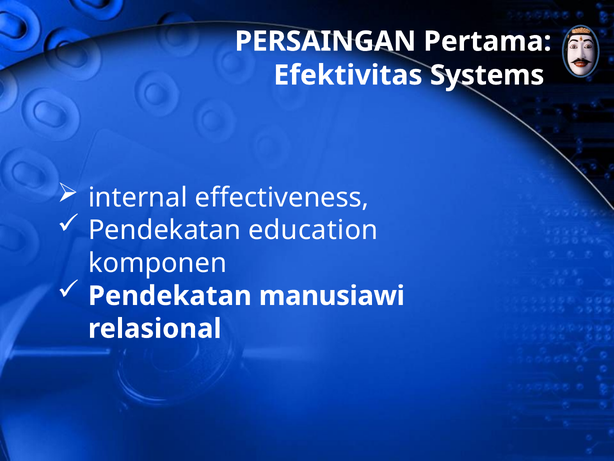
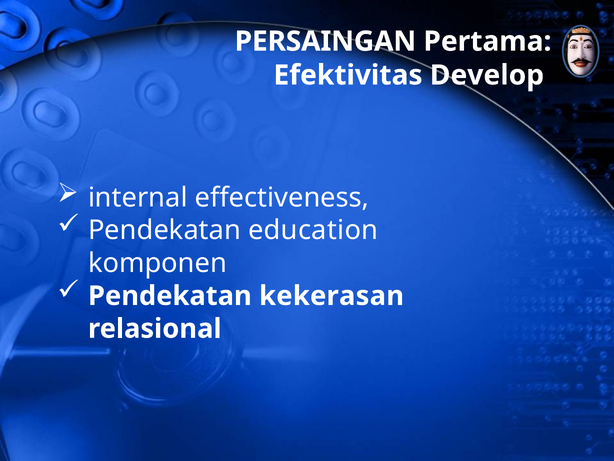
Systems: Systems -> Develop (487, 75)
manusiawi: manusiawi -> kekerasan (332, 296)
